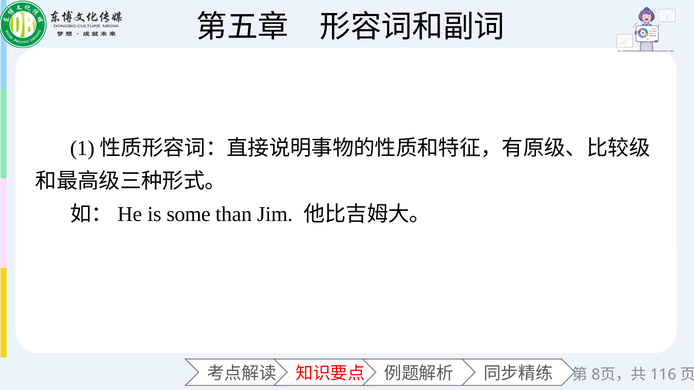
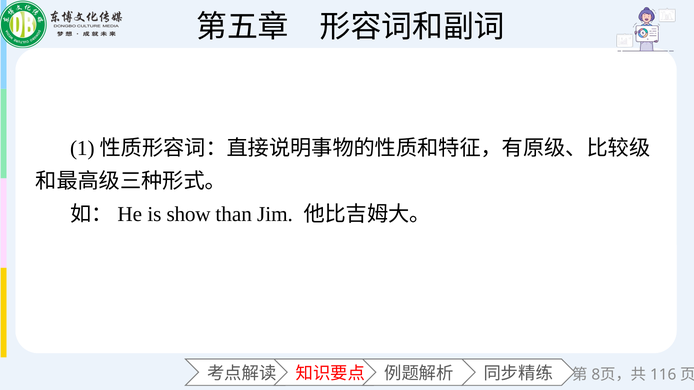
some: some -> show (189, 215)
